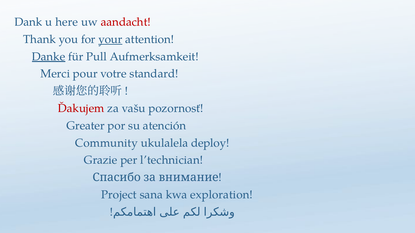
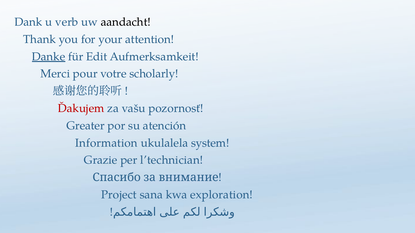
here: here -> verb (67, 22)
aandacht colour: red -> black (126, 22)
your underline: present -> none (110, 39)
Pull: Pull -> Edit (97, 57)
standard: standard -> scholarly (154, 74)
Community: Community -> Information (106, 143)
deploy: deploy -> system (210, 143)
